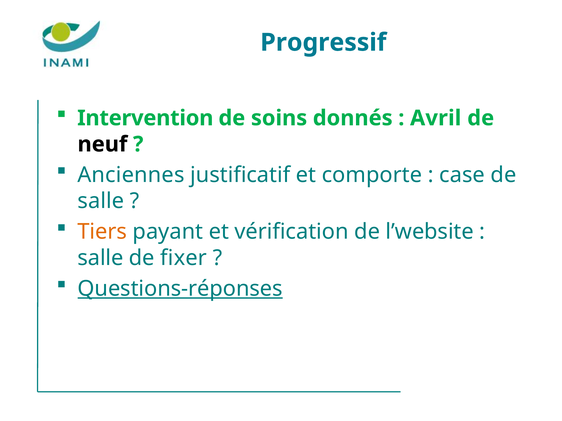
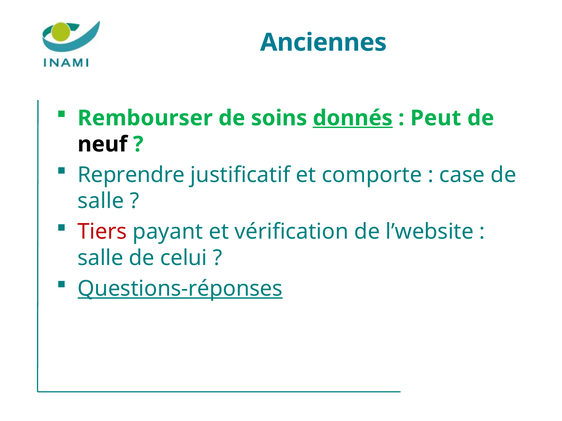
Progressif: Progressif -> Anciennes (323, 43)
Intervention: Intervention -> Rembourser (145, 118)
donnés underline: none -> present (353, 118)
Avril: Avril -> Peut (436, 118)
Anciennes: Anciennes -> Reprendre (131, 175)
Tiers colour: orange -> red (102, 232)
fixer: fixer -> celui (184, 258)
